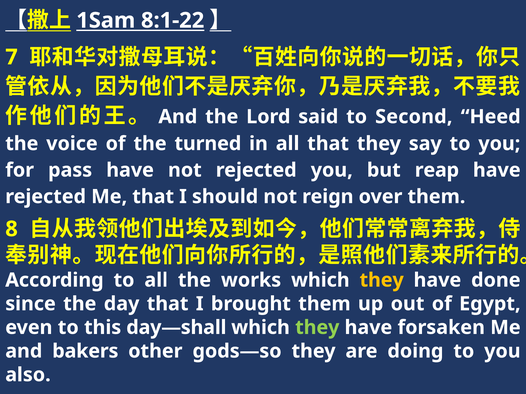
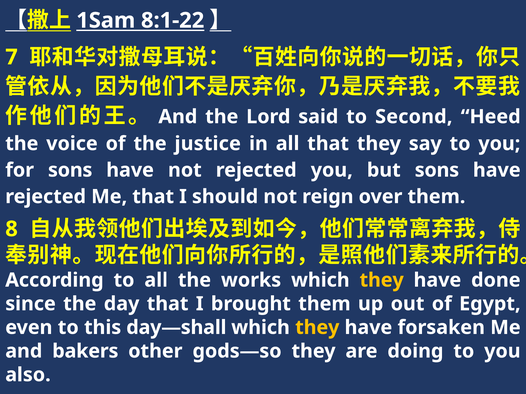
turned: turned -> justice (208, 144)
for pass: pass -> sons (70, 170)
but reap: reap -> sons (437, 170)
they colour: light green -> yellow (317, 328)
